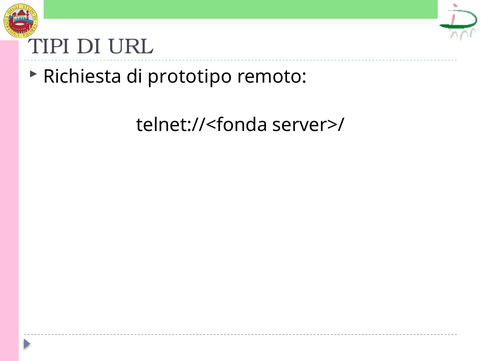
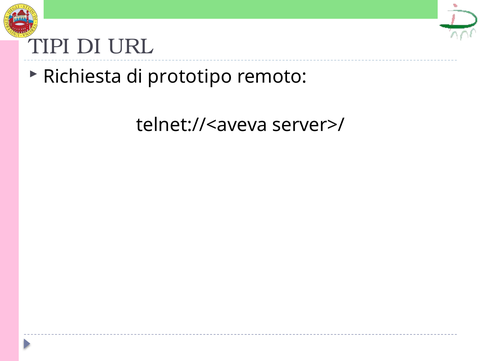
telnet://<fonda: telnet://<fonda -> telnet://<aveva (202, 125)
